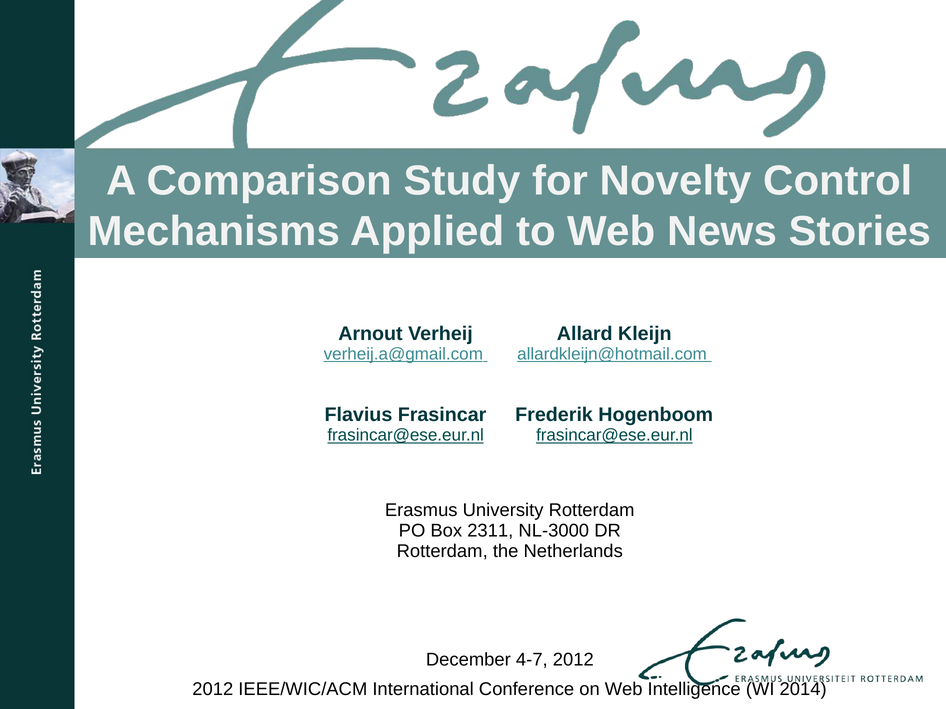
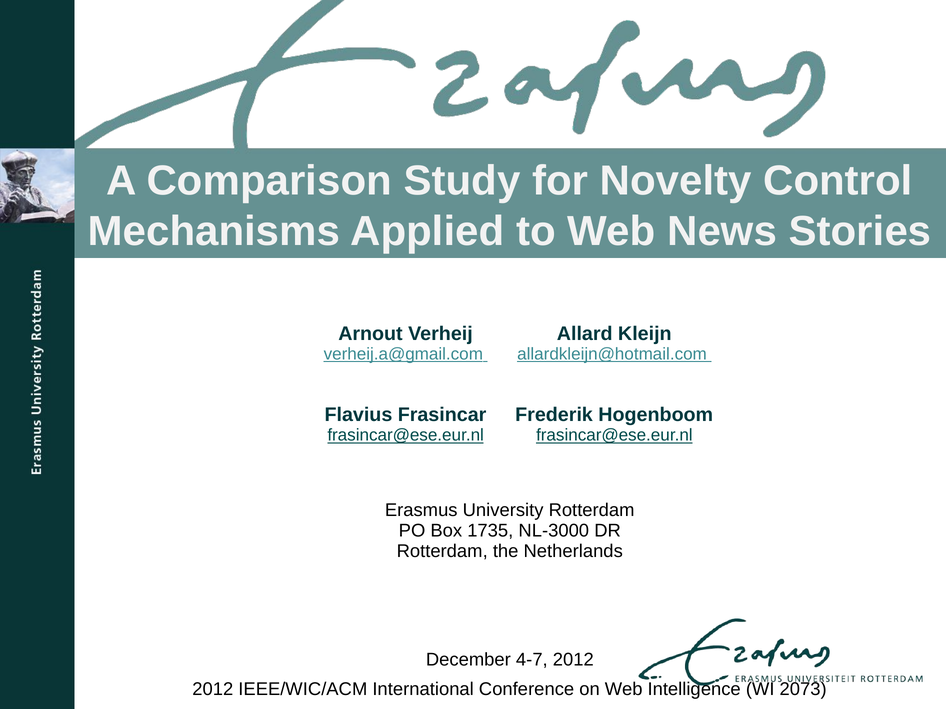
2311: 2311 -> 1735 (490, 531)
2014: 2014 -> 2073 (803, 690)
